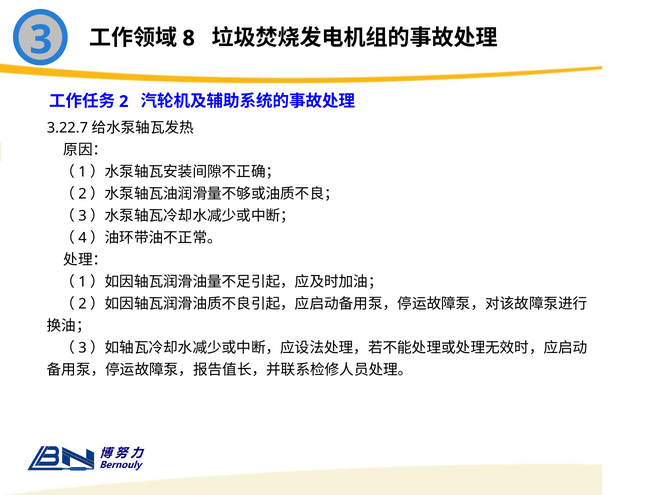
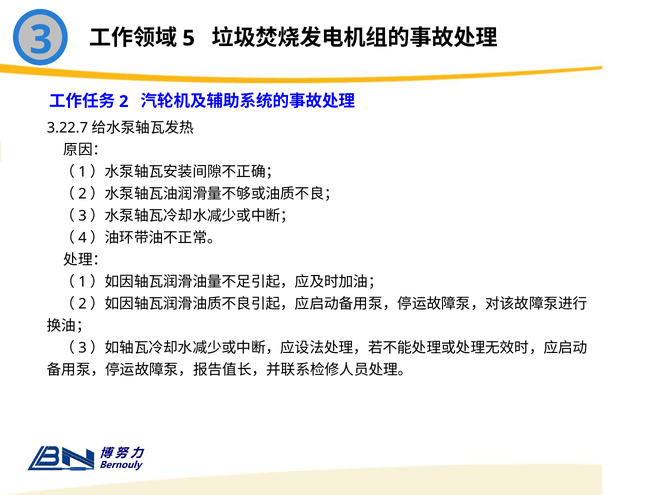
8: 8 -> 5 (189, 38)
